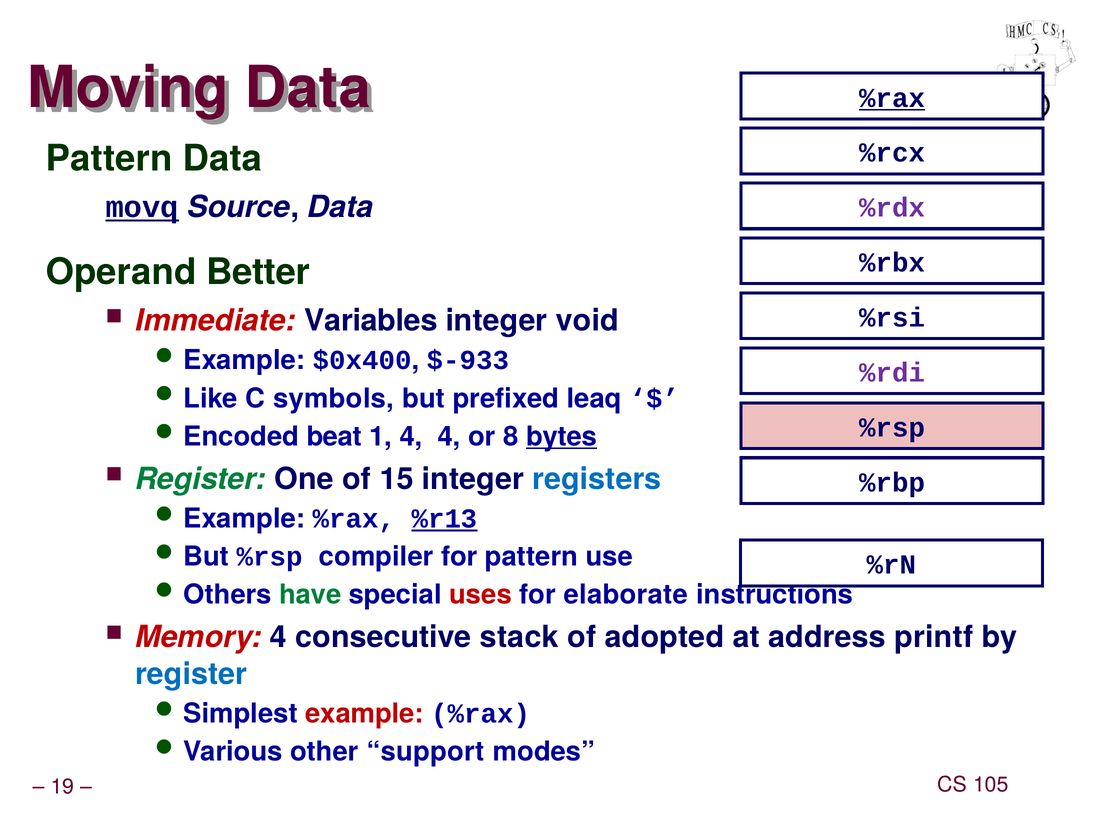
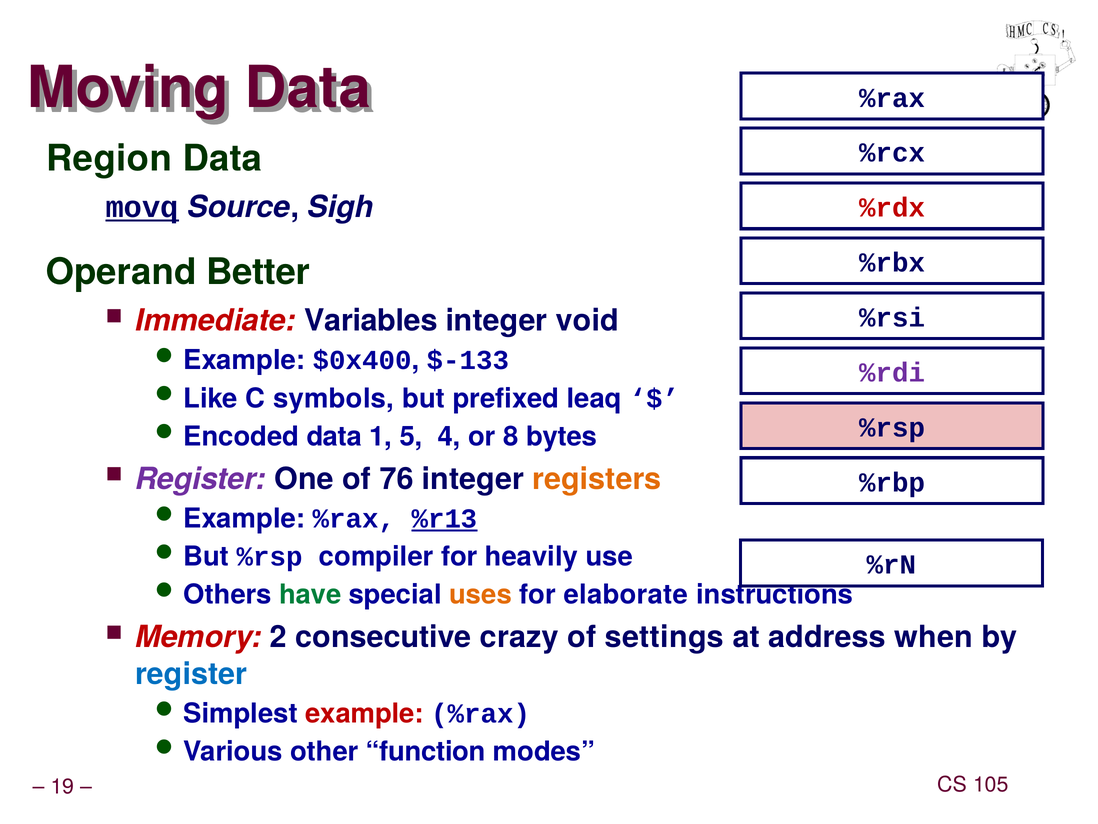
%rax underline: present -> none (892, 98)
Pattern: Pattern -> Region (109, 159)
Source Data: Data -> Sigh (340, 207)
%rdx colour: purple -> red (892, 208)
$-933: $-933 -> $-133 (468, 360)
beat: beat -> data (334, 436)
1 4: 4 -> 5 (411, 436)
bytes underline: present -> none (562, 436)
Register colour: green -> purple (201, 479)
15: 15 -> 76 (397, 479)
registers colour: blue -> orange (597, 479)
for pattern: pattern -> heavily (531, 556)
uses colour: red -> orange (480, 594)
Memory 4: 4 -> 2 (278, 637)
stack: stack -> crazy (519, 637)
adopted: adopted -> settings (664, 637)
printf: printf -> when (934, 637)
support: support -> function (426, 751)
